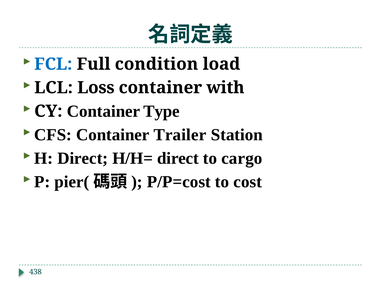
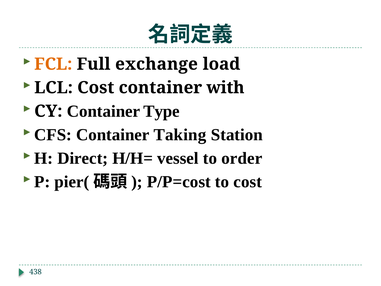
FCL colour: blue -> orange (53, 64)
condition: condition -> exchange (156, 64)
LCL Loss: Loss -> Cost (96, 88)
Trailer: Trailer -> Taking (180, 135)
H/H= direct: direct -> vessel (178, 158)
cargo: cargo -> order (242, 158)
